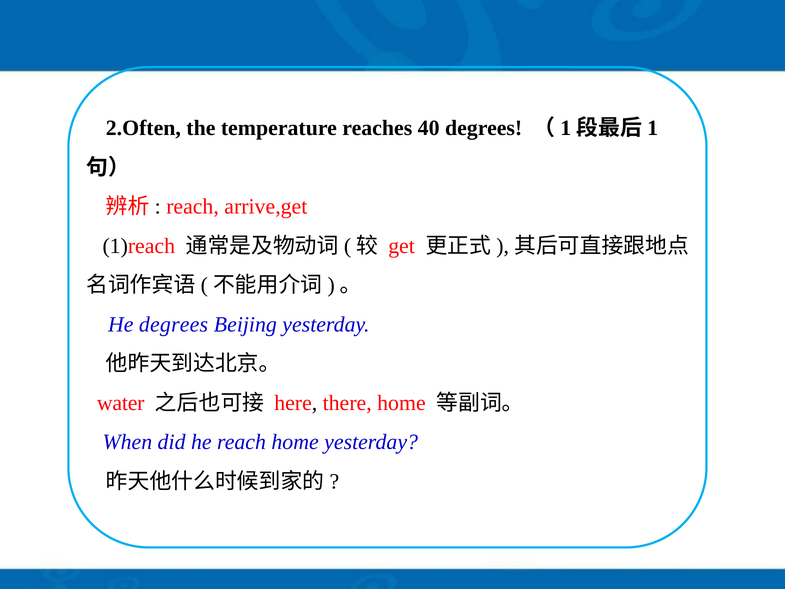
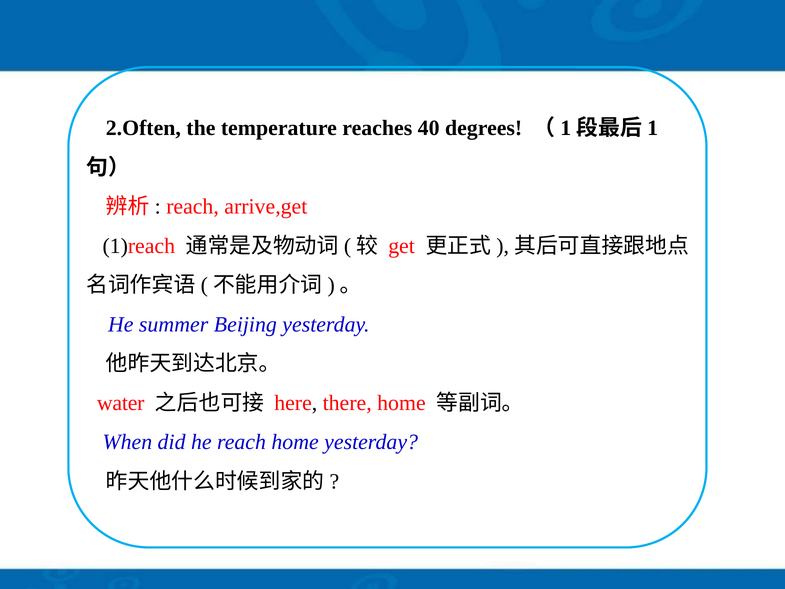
He degrees: degrees -> summer (174, 324)
